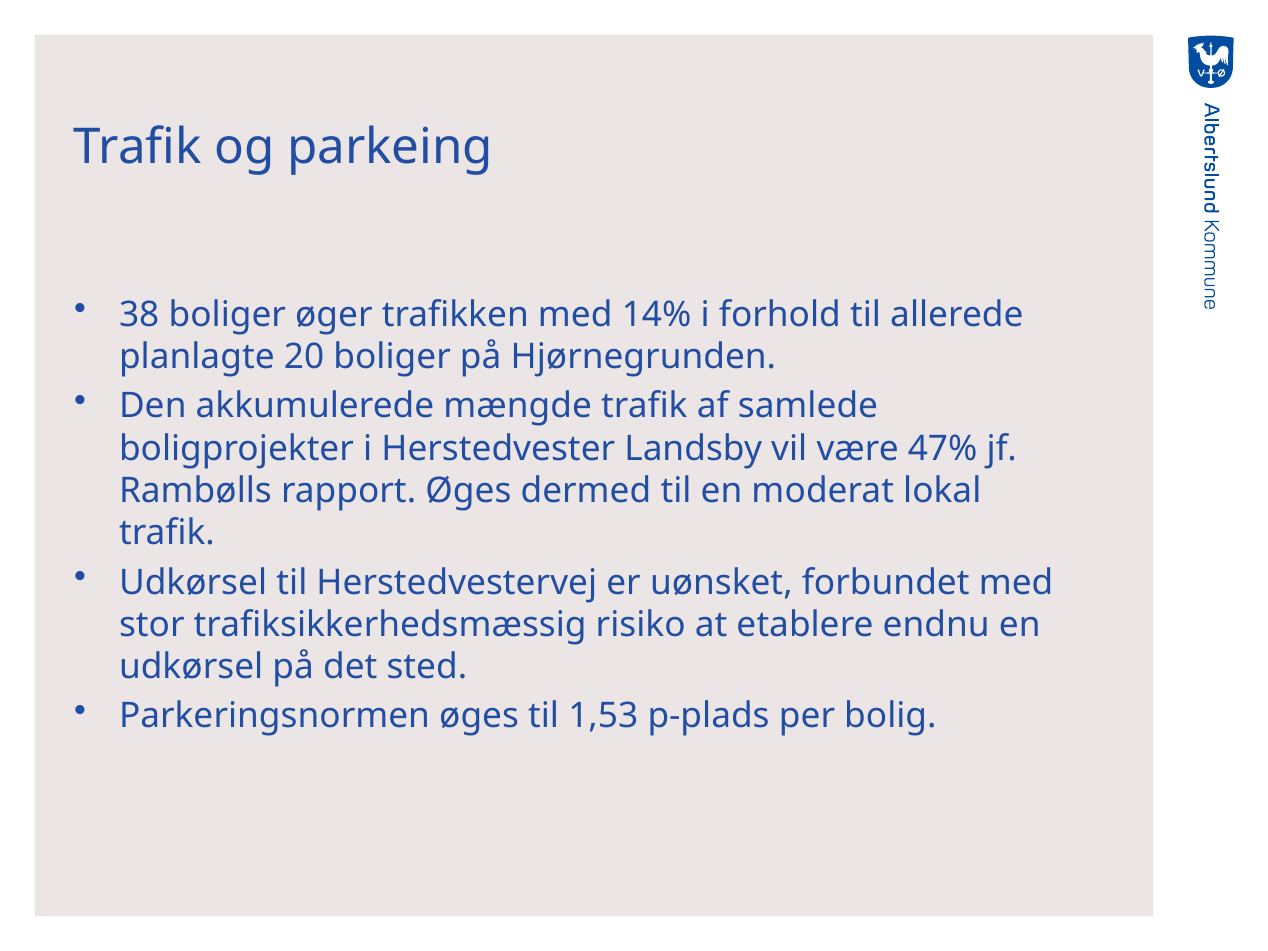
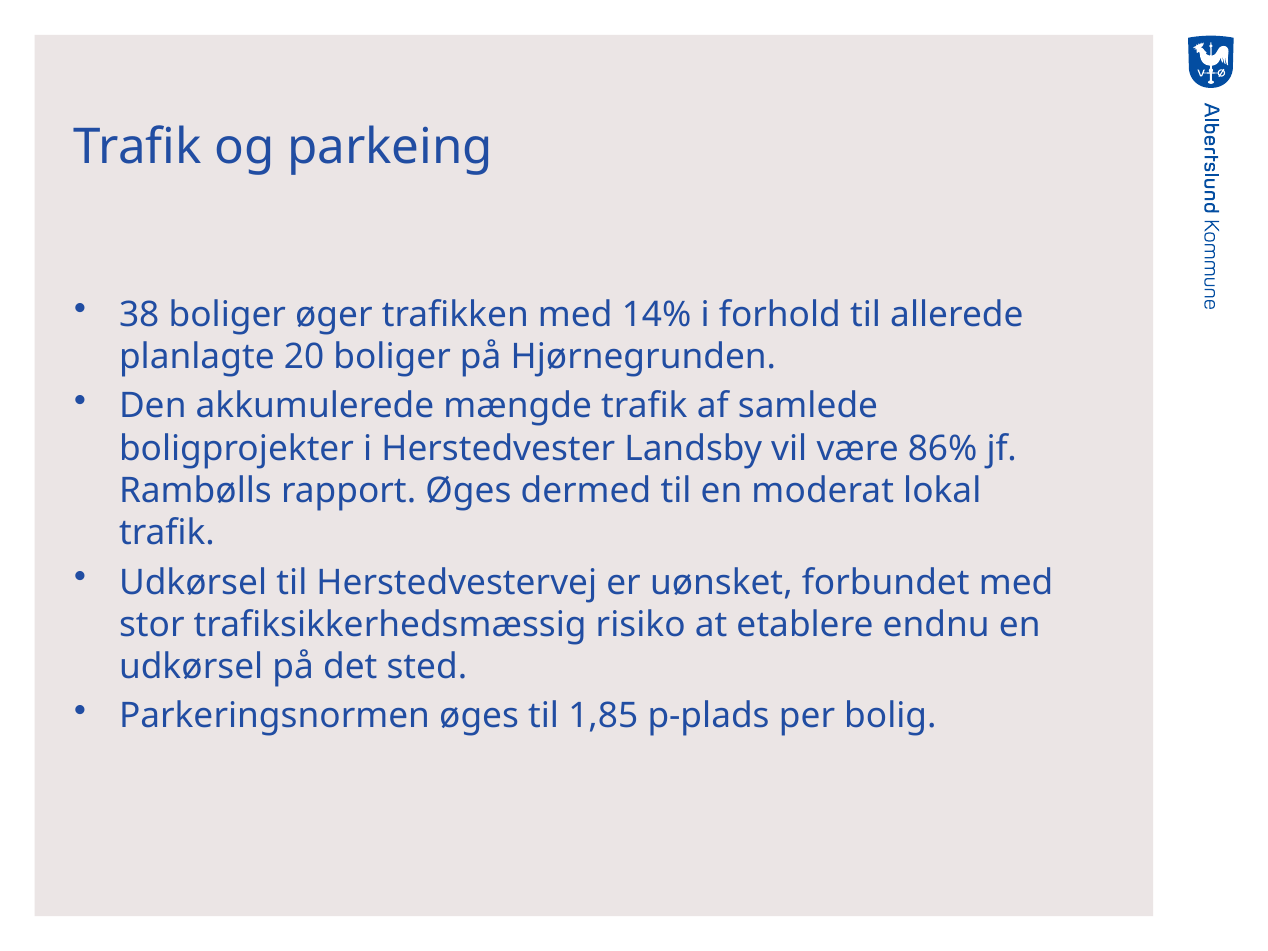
47%: 47% -> 86% (943, 449)
1,53: 1,53 -> 1,85 (603, 716)
